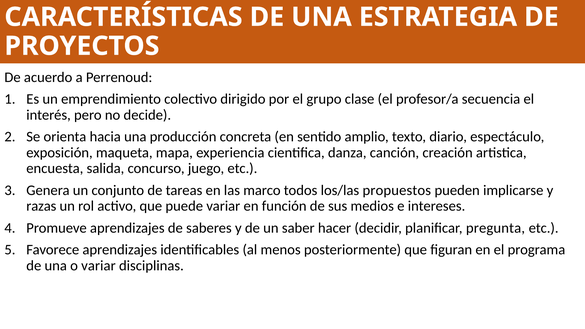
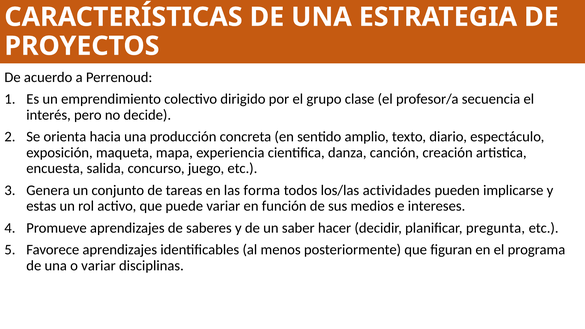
marco: marco -> forma (262, 190)
propuestos: propuestos -> actividades (397, 190)
razas: razas -> estas (41, 206)
